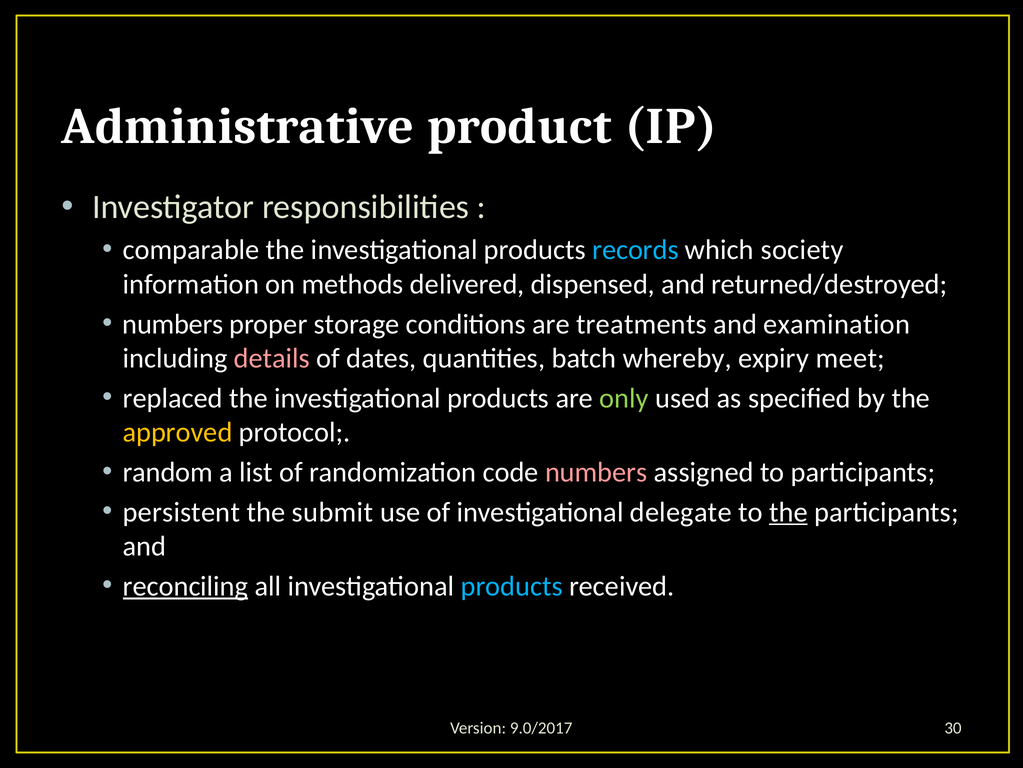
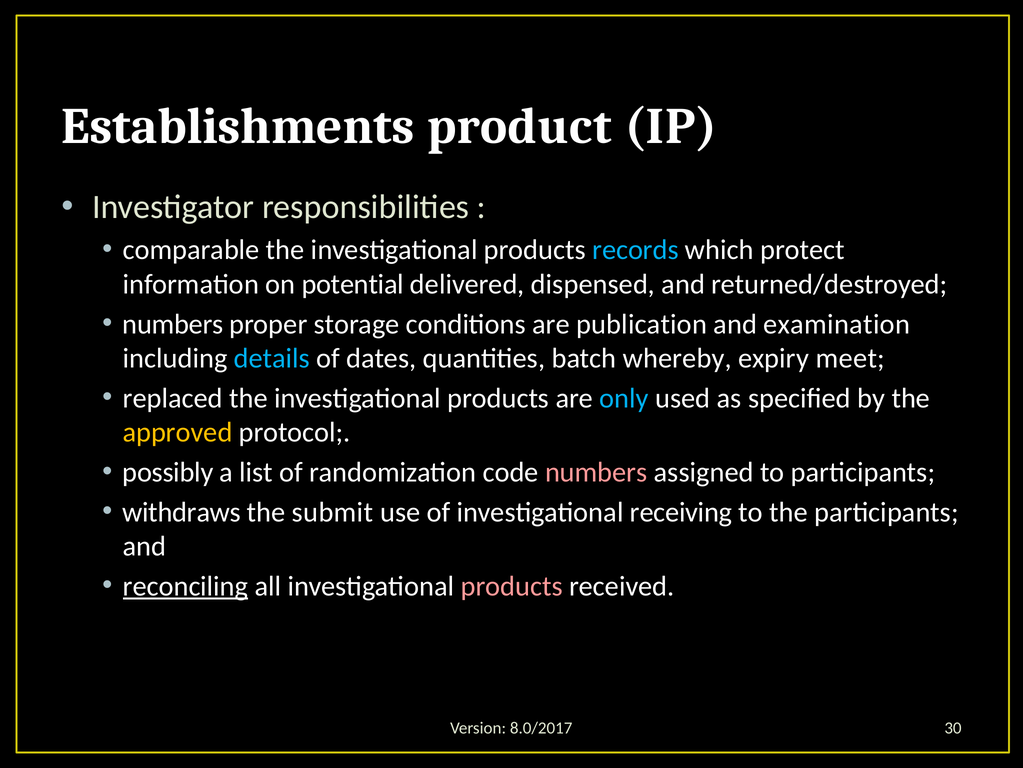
Administrative: Administrative -> Establishments (238, 126)
society: society -> protect (802, 250)
methods: methods -> potential (353, 284)
treatments: treatments -> publication (642, 324)
details colour: pink -> light blue (272, 358)
only colour: light green -> light blue (624, 398)
random: random -> possibly (168, 472)
persistent: persistent -> withdraws (182, 512)
delegate: delegate -> receiving (681, 512)
the underline: present -> none (788, 512)
products colour: light blue -> pink (512, 586)
9.0/2017: 9.0/2017 -> 8.0/2017 (541, 728)
